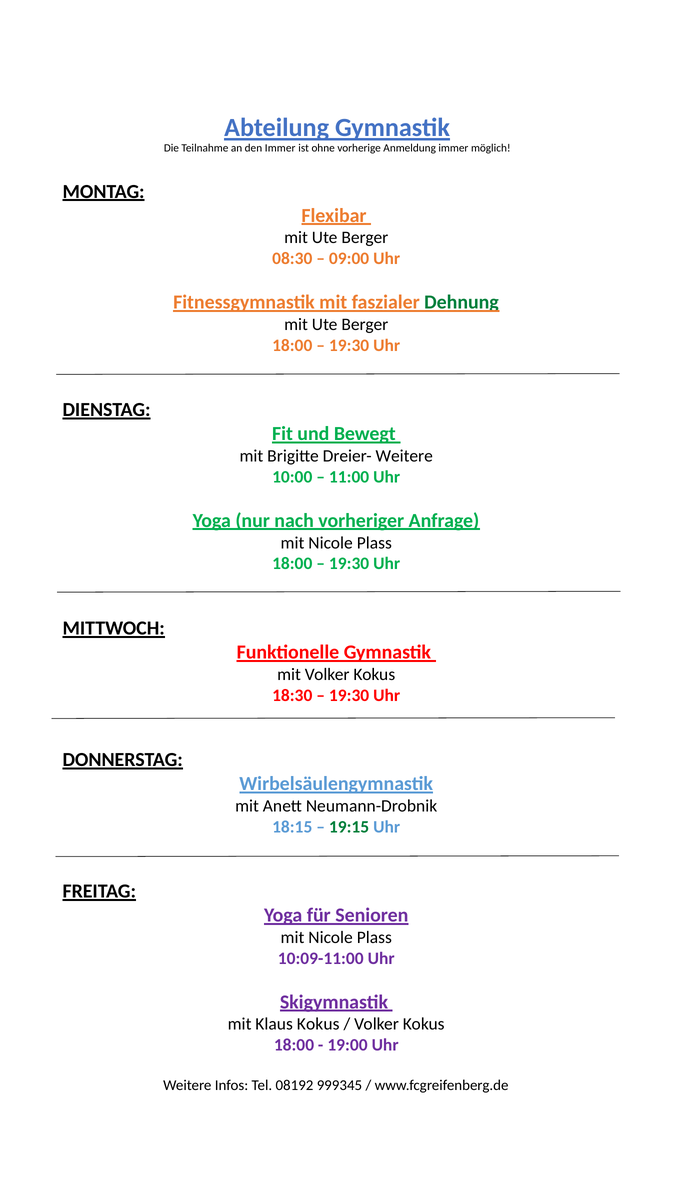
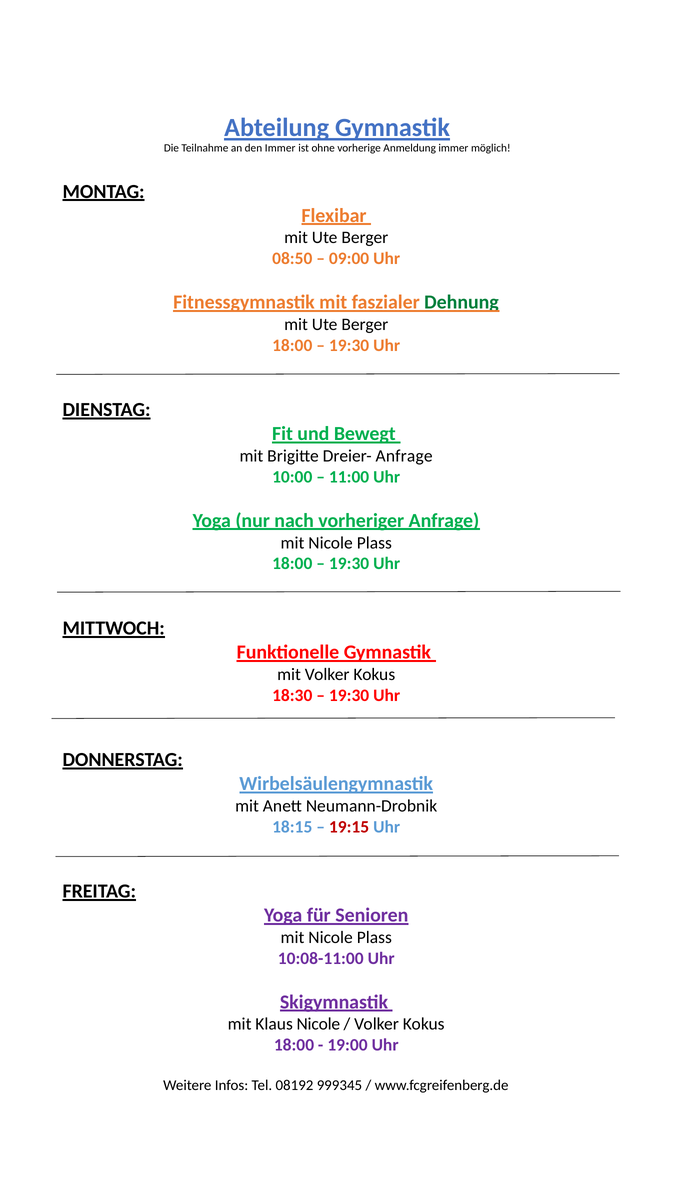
08:30: 08:30 -> 08:50 (292, 259)
Dreier- Weitere: Weitere -> Anfrage (404, 456)
19:15 colour: green -> red (349, 827)
10:09-11:00: 10:09-11:00 -> 10:08-11:00 (321, 959)
Klaus Kokus: Kokus -> Nicole (318, 1025)
